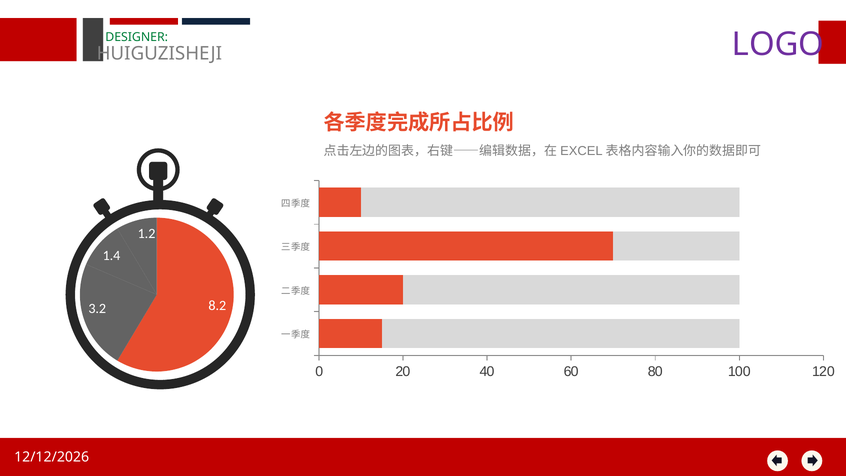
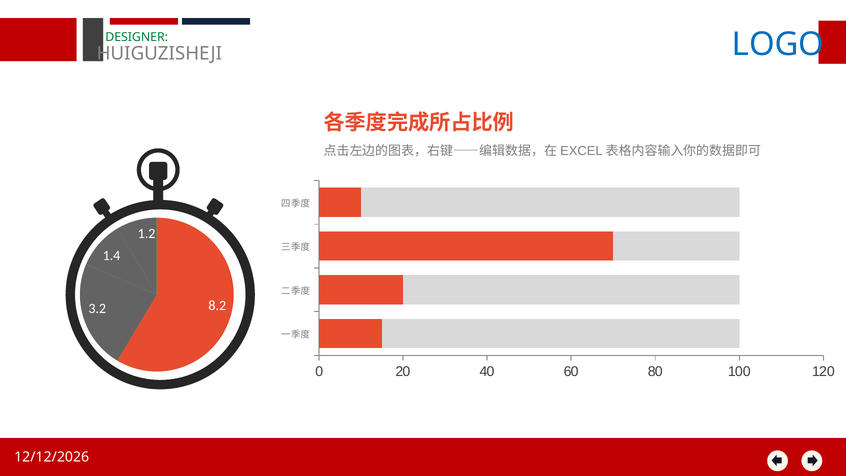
LOGO colour: purple -> blue (778, 44)
